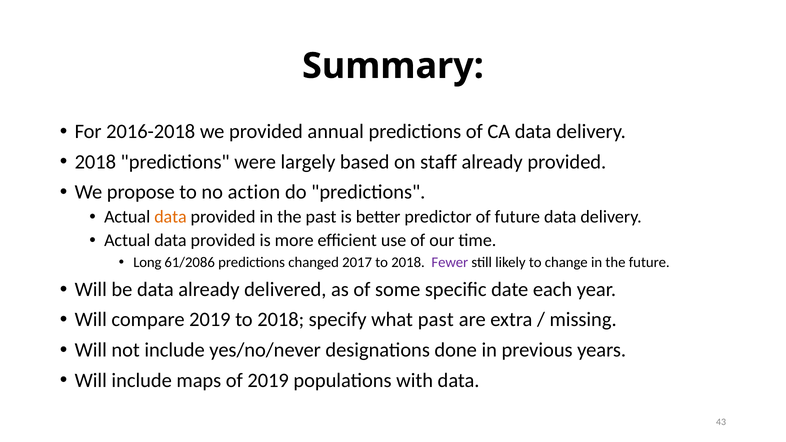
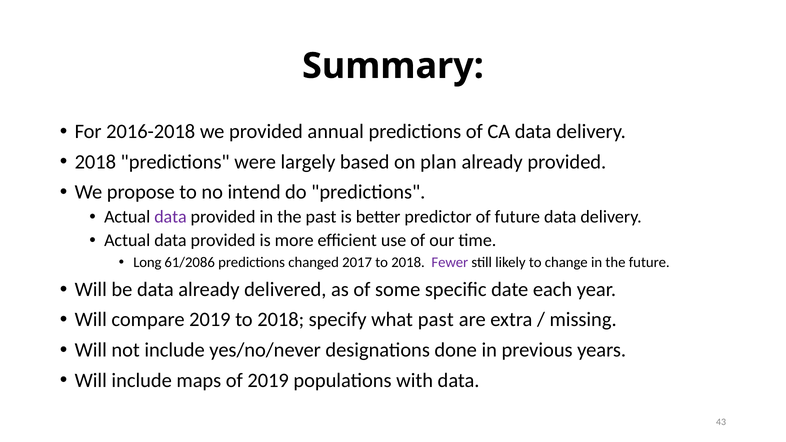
staff: staff -> plan (438, 162)
action: action -> intend (254, 192)
data colour: orange -> purple (170, 217)
